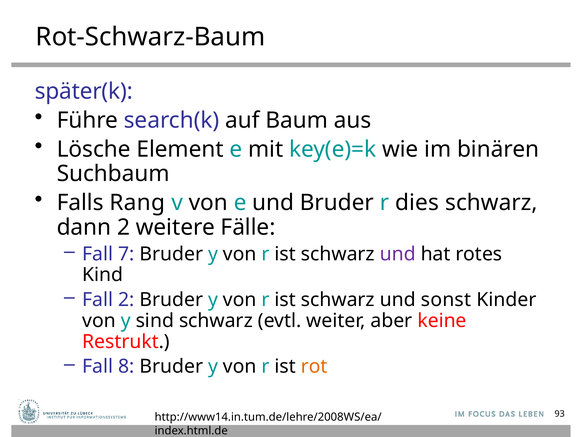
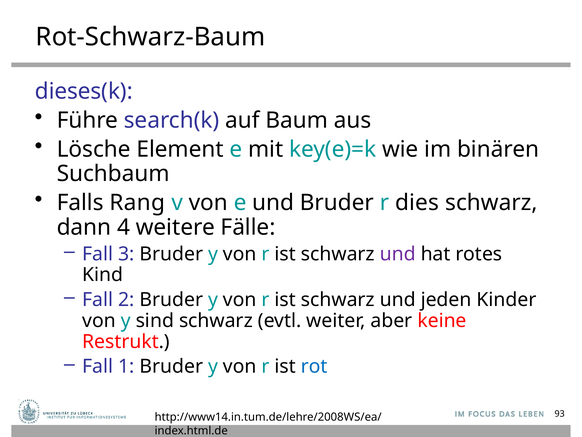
später(k: später(k -> dieses(k (84, 91)
dann 2: 2 -> 4 (124, 227)
7: 7 -> 3 (126, 254)
sonst: sonst -> jeden (446, 299)
8: 8 -> 1 (126, 366)
rot colour: orange -> blue (314, 366)
